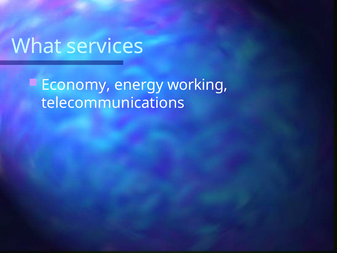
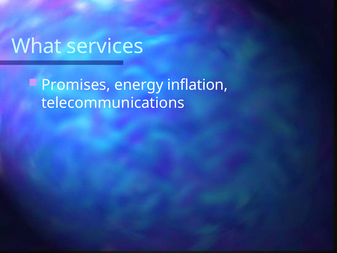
Economy: Economy -> Promises (76, 85)
working: working -> inflation (197, 85)
